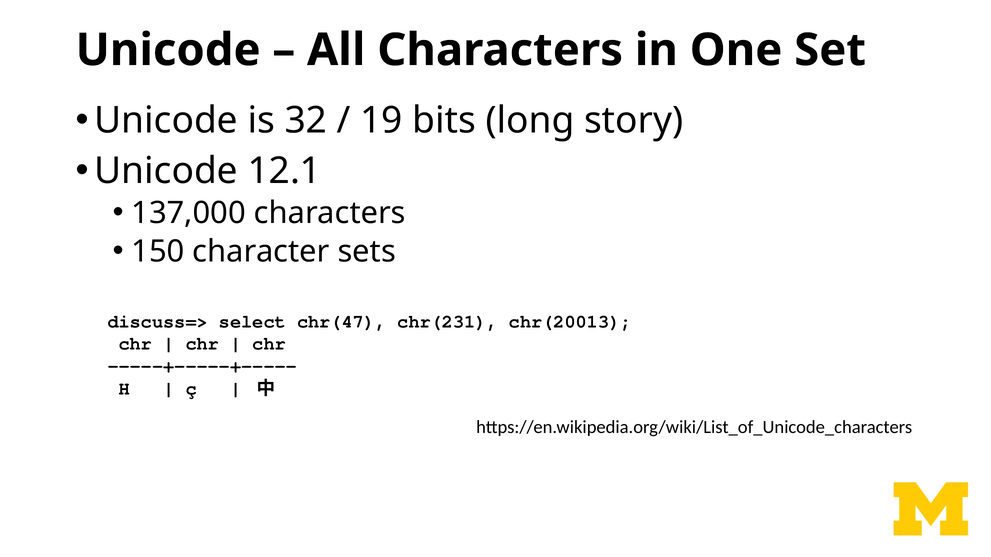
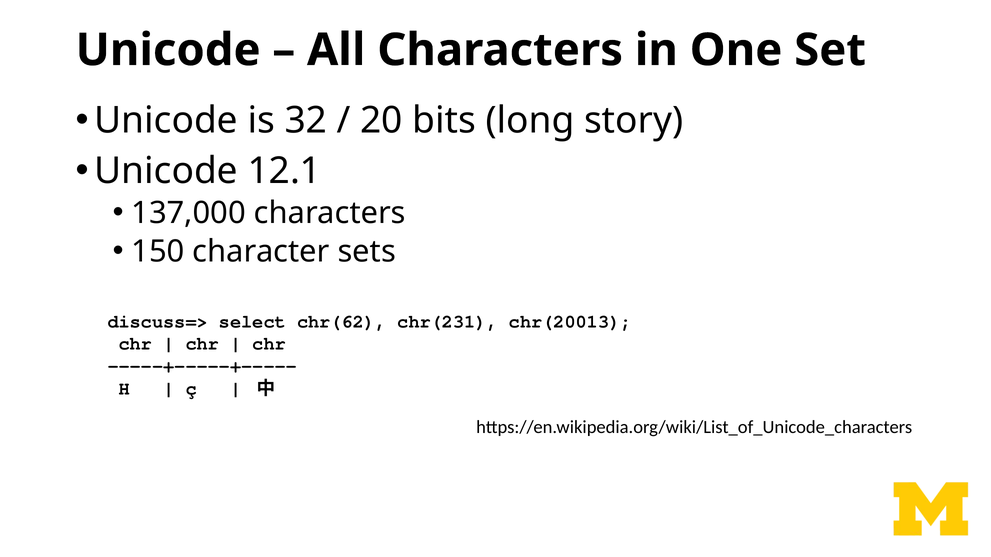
19: 19 -> 20 (381, 120)
chr(47: chr(47 -> chr(62 (342, 322)
